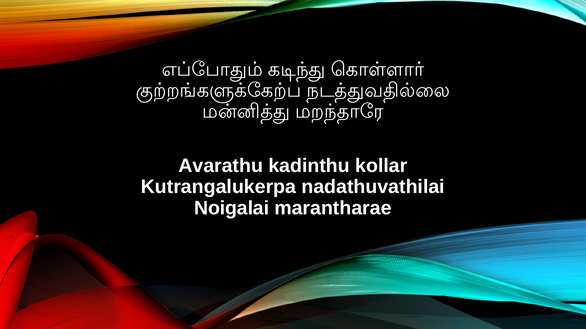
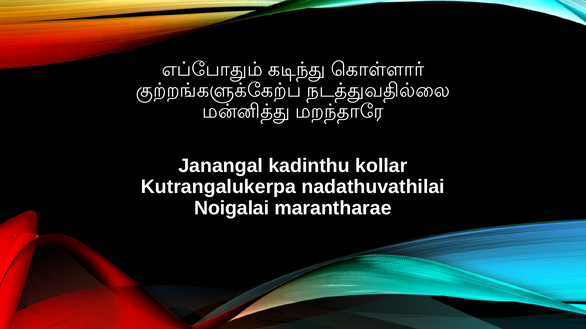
Avarathu: Avarathu -> Janangal (221, 166)
